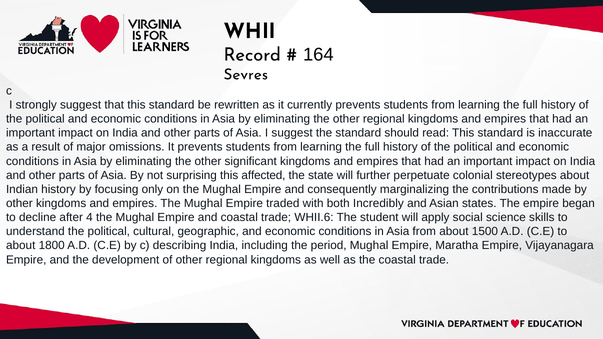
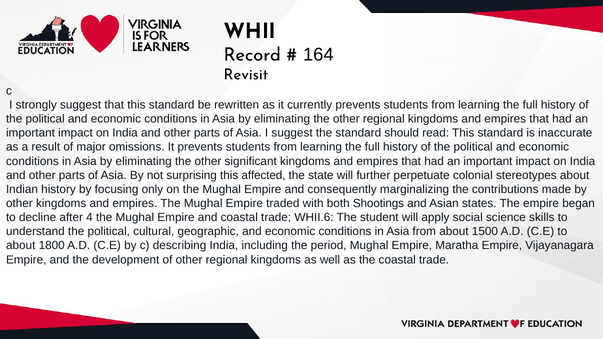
Sevres: Sevres -> Revisit (246, 74)
Incredibly: Incredibly -> Shootings (378, 203)
